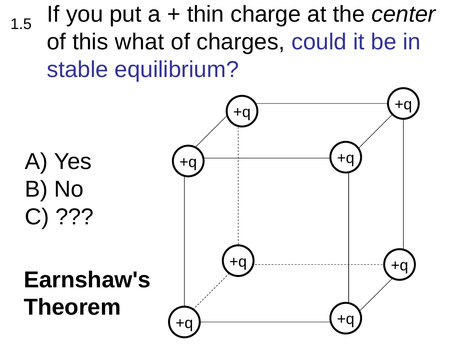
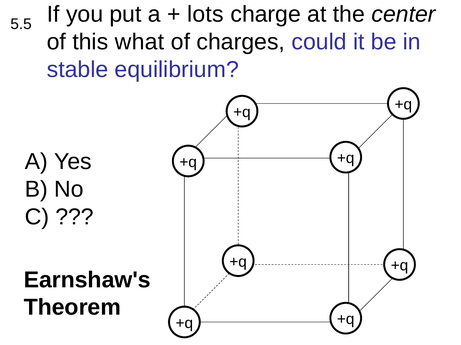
thin: thin -> lots (205, 14)
1.5: 1.5 -> 5.5 (21, 24)
